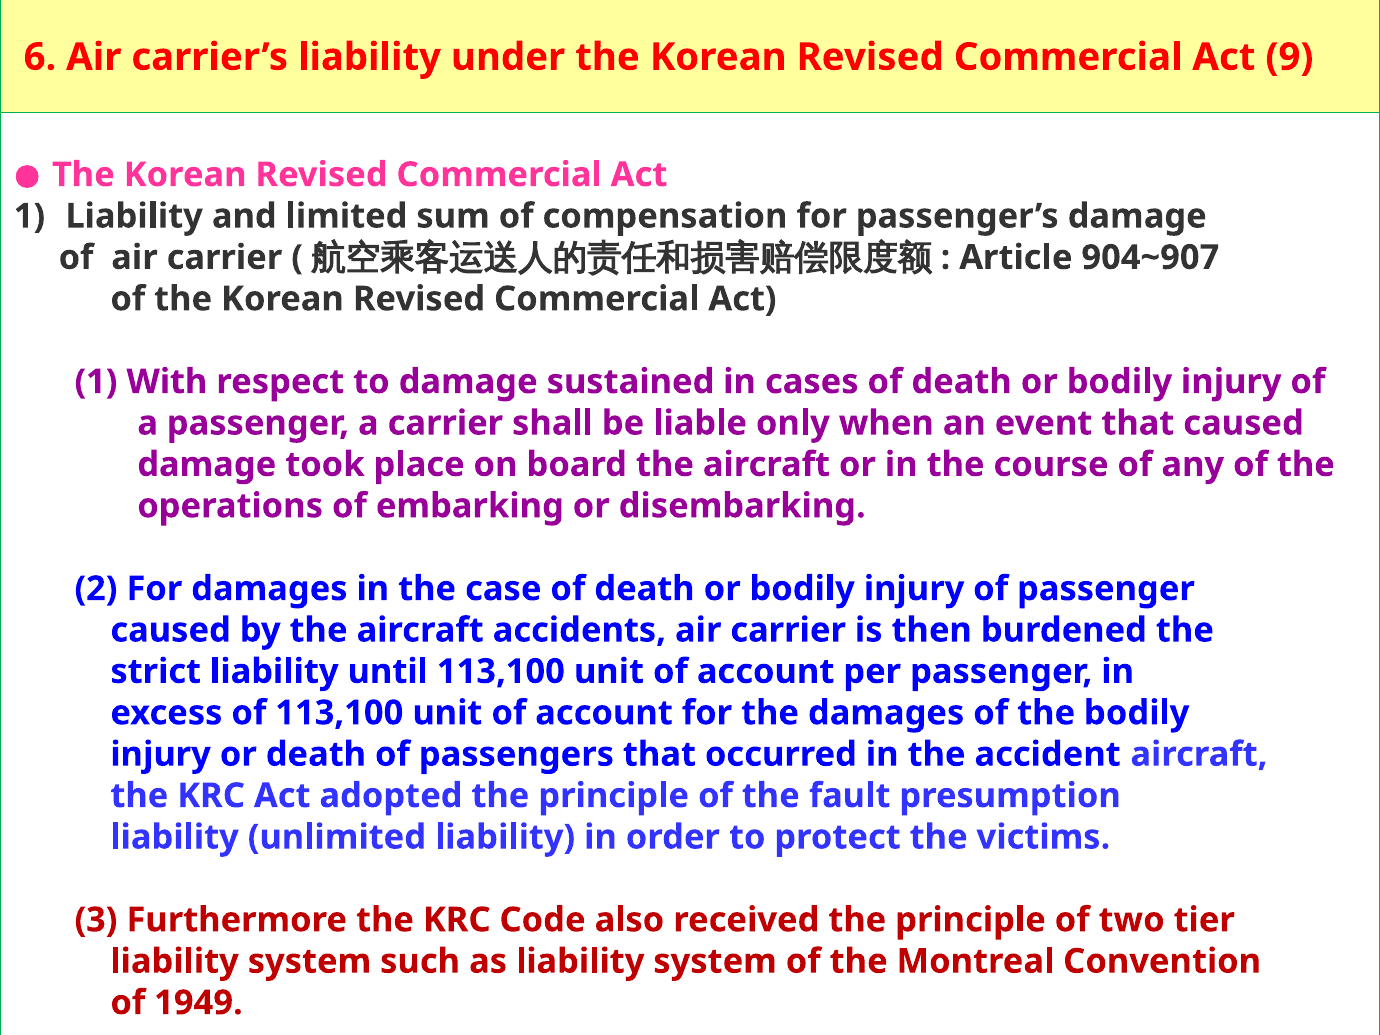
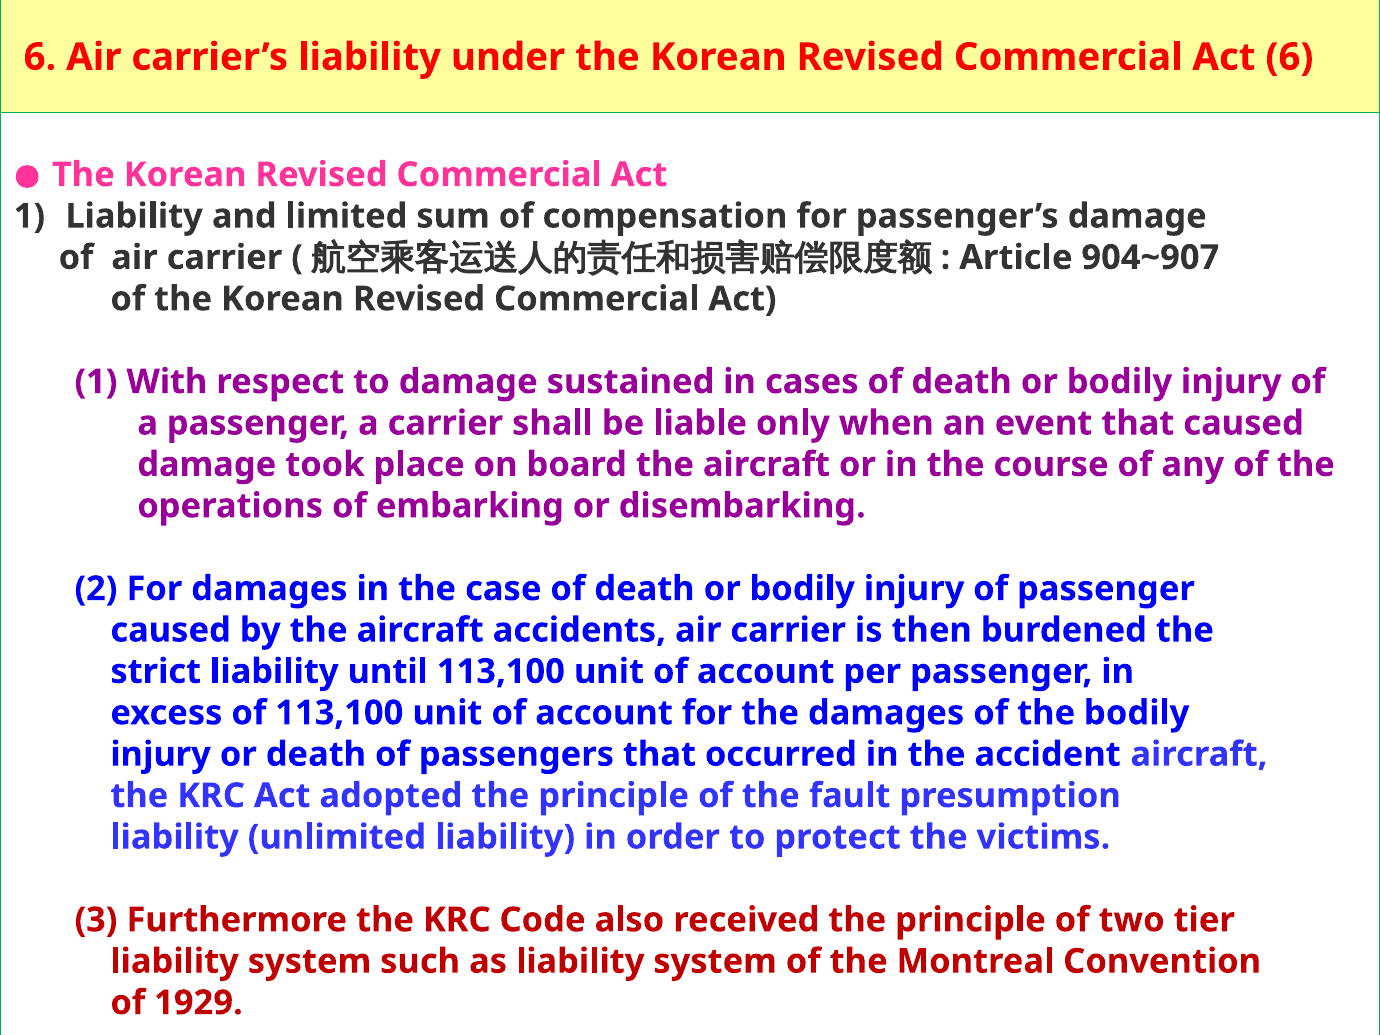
Act 9: 9 -> 6 (1289, 57)
1949: 1949 -> 1929 (198, 1003)
